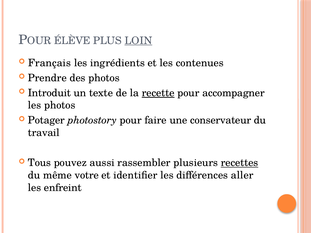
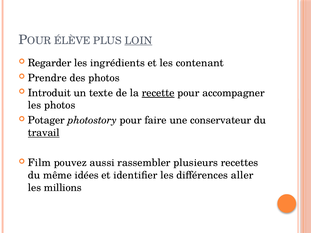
Français: Français -> Regarder (50, 63)
contenues: contenues -> contenant (200, 63)
travail underline: none -> present (44, 133)
Tous: Tous -> Film (39, 163)
recettes underline: present -> none (240, 163)
votre: votre -> idées (87, 175)
enfreint: enfreint -> millions (63, 188)
